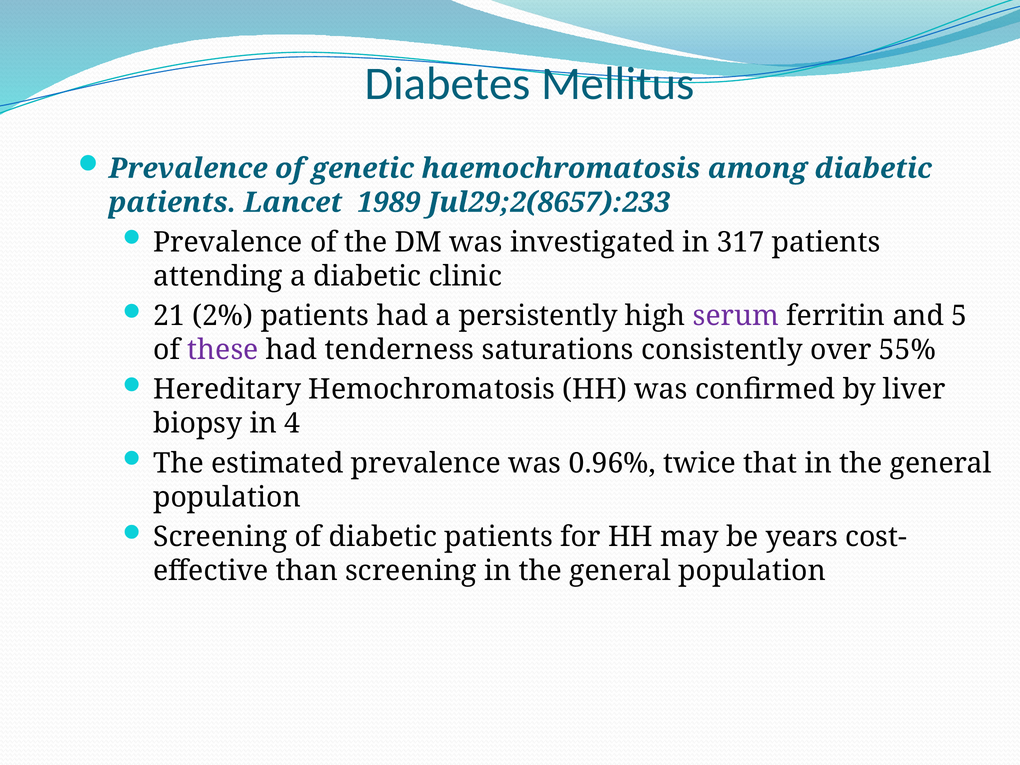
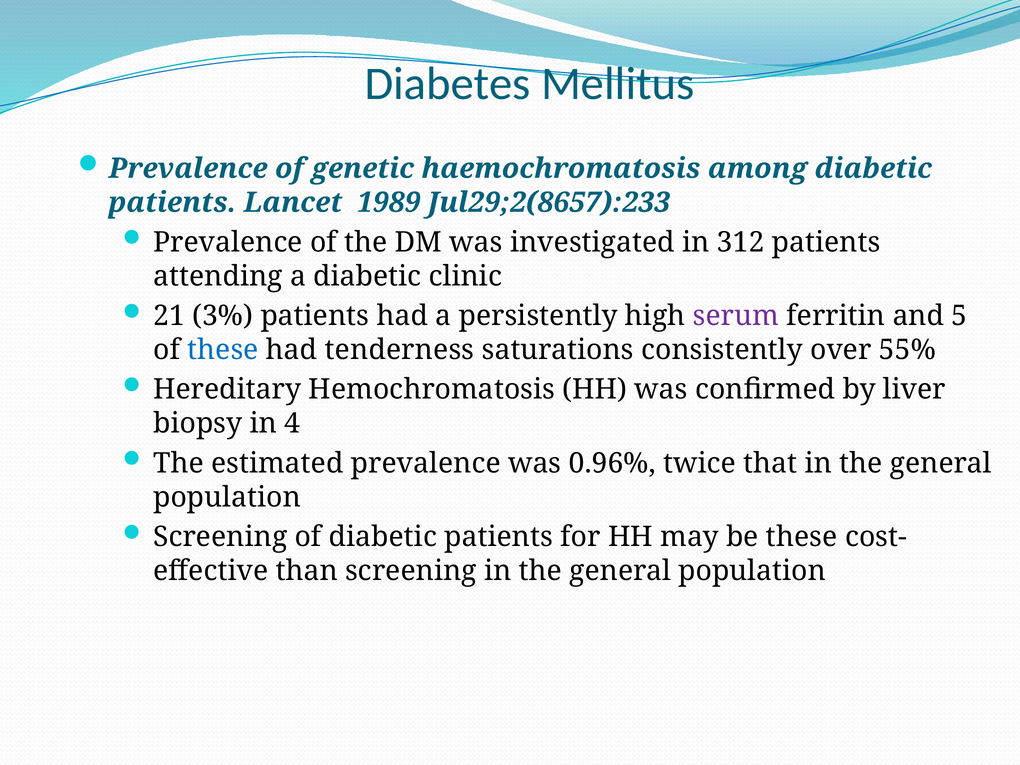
317: 317 -> 312 (741, 242)
2%: 2% -> 3% (223, 316)
these colour: purple -> blue (223, 350)
be years: years -> these (802, 537)
